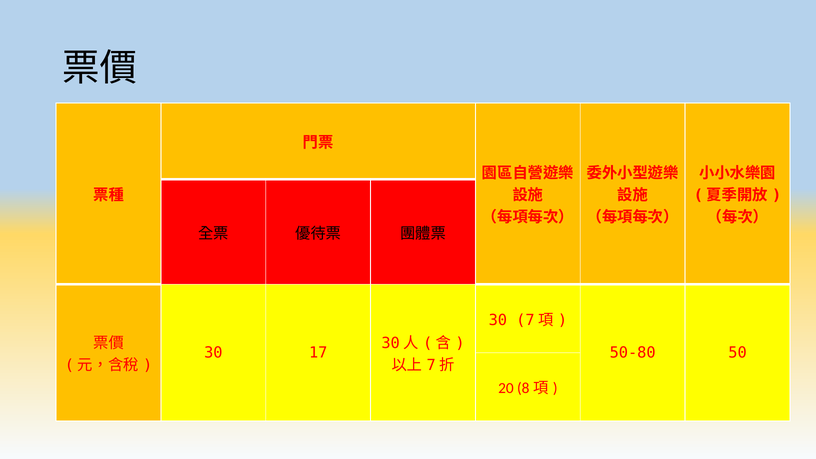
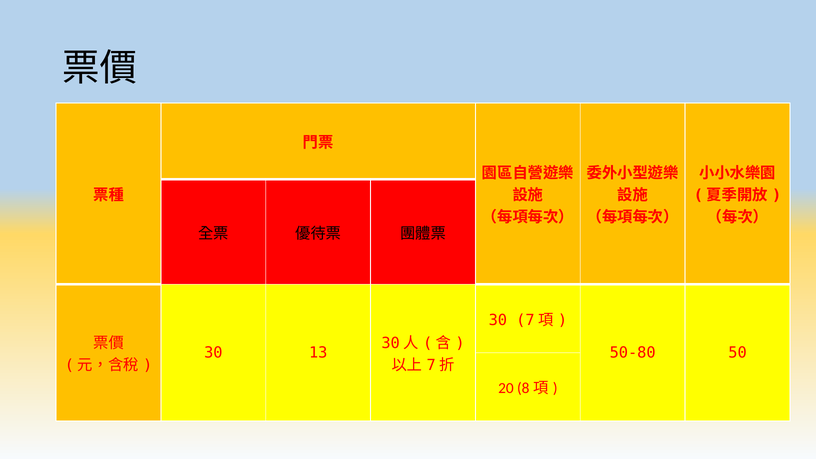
17: 17 -> 13 (318, 353)
